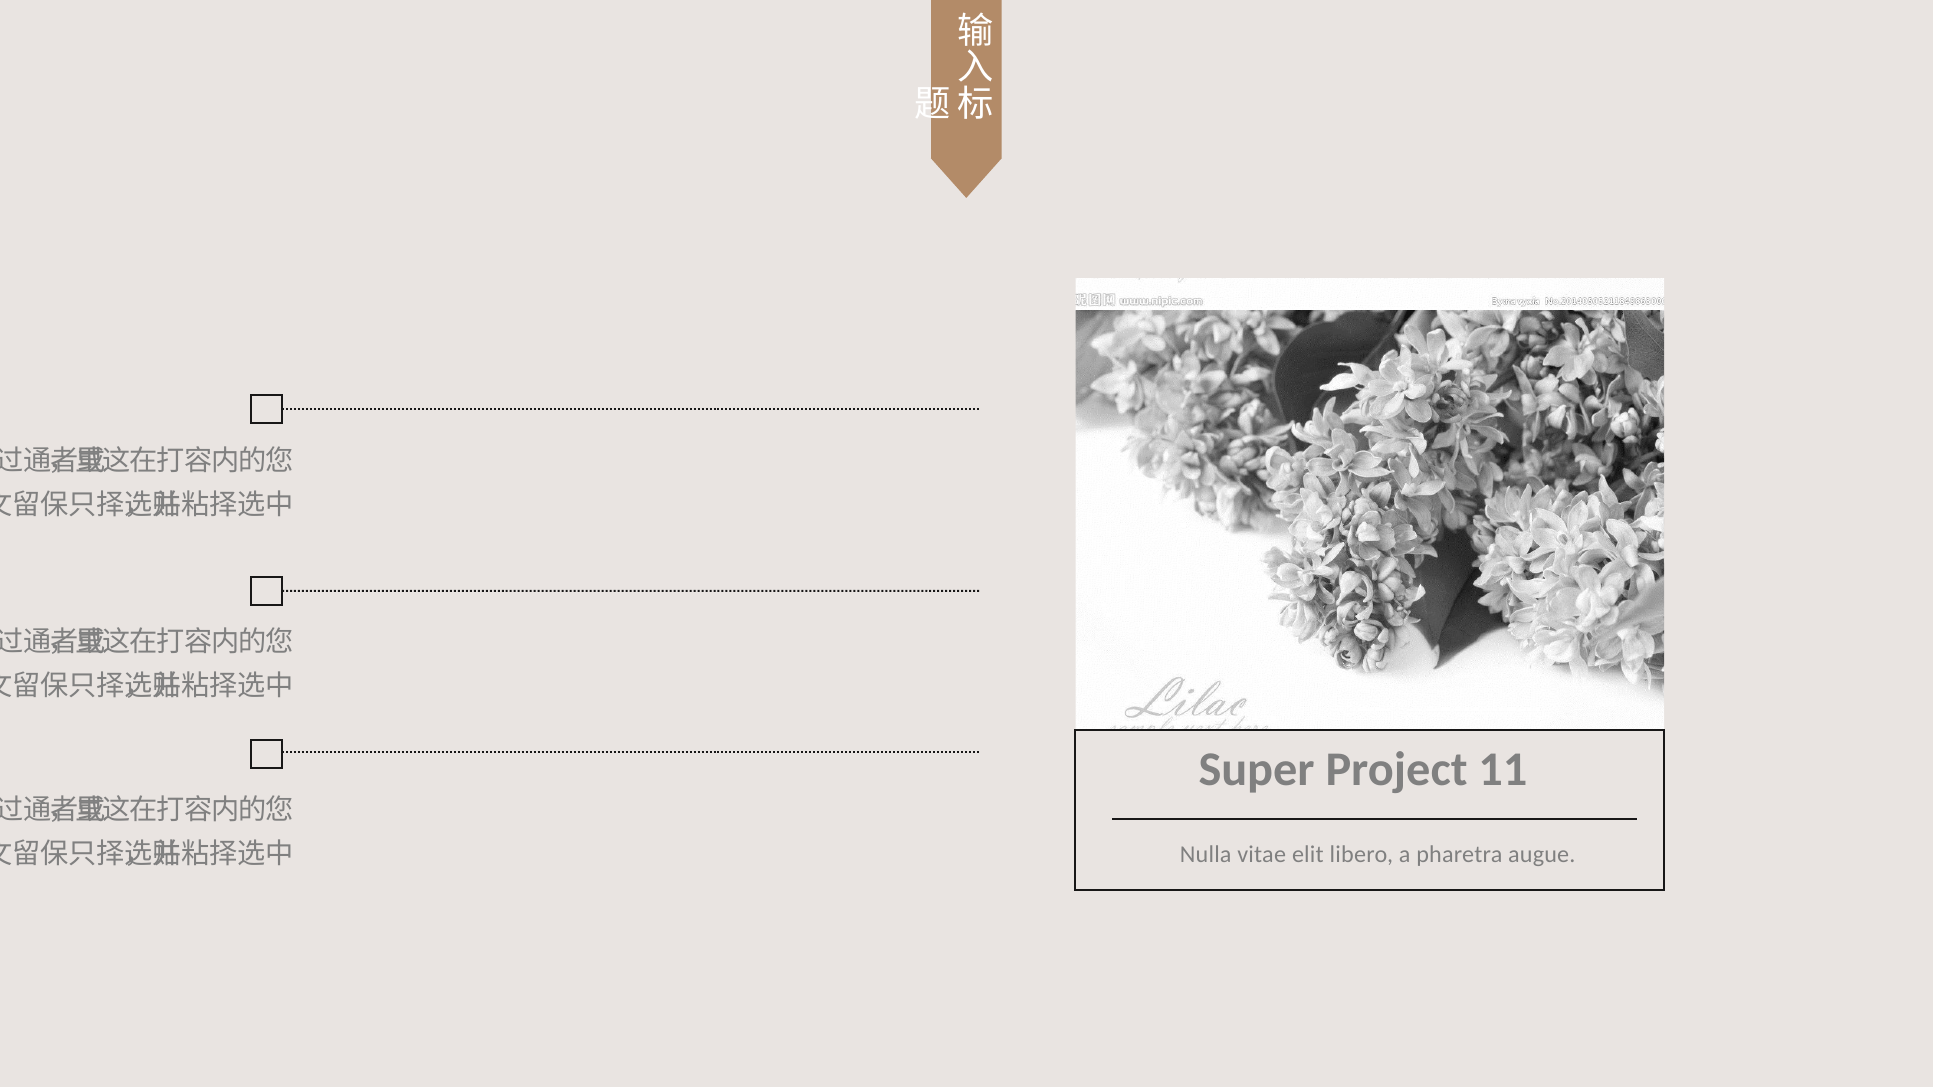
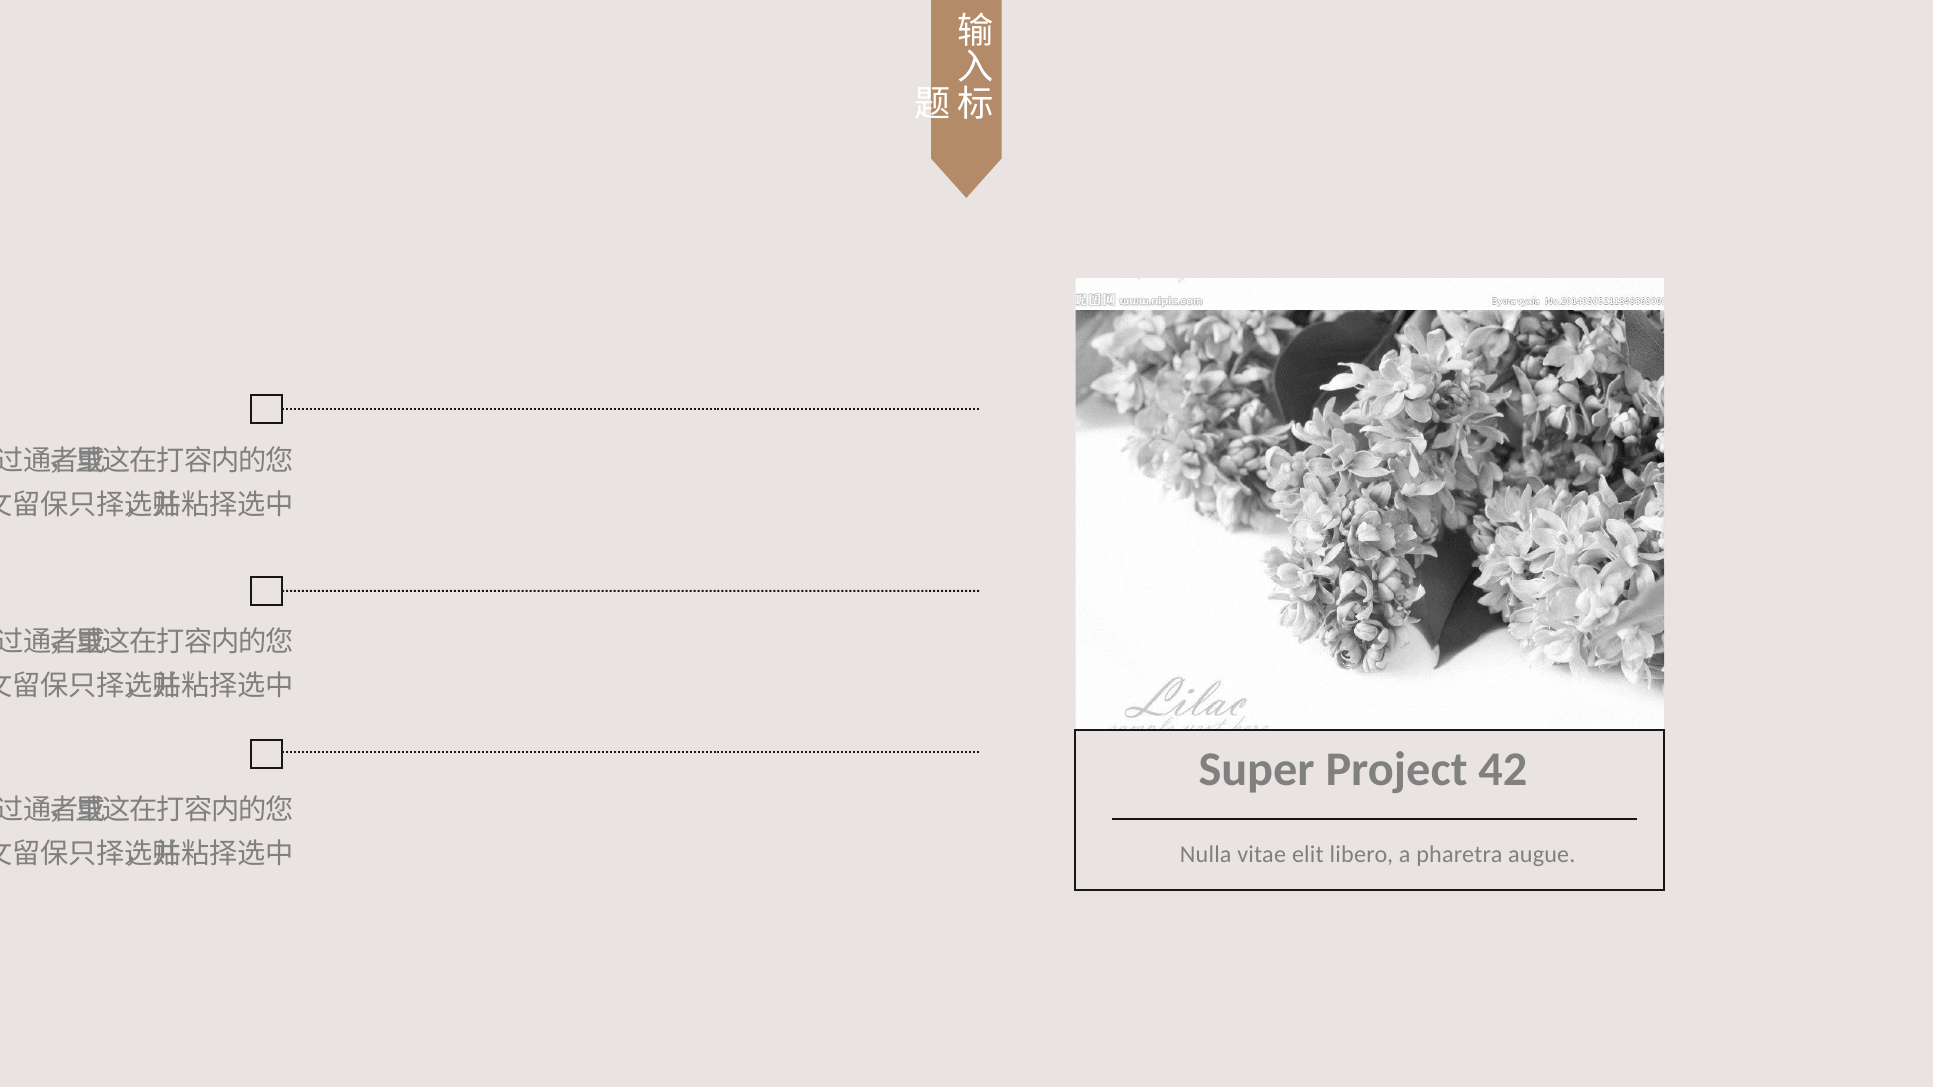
11: 11 -> 42 (1503, 770)
